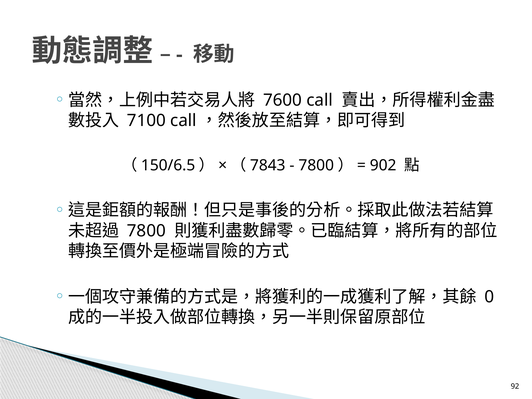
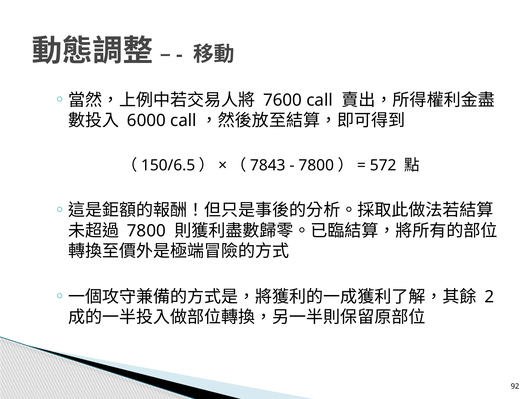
7100: 7100 -> 6000 (146, 121)
902: 902 -> 572 (383, 165)
0: 0 -> 2 (489, 297)
